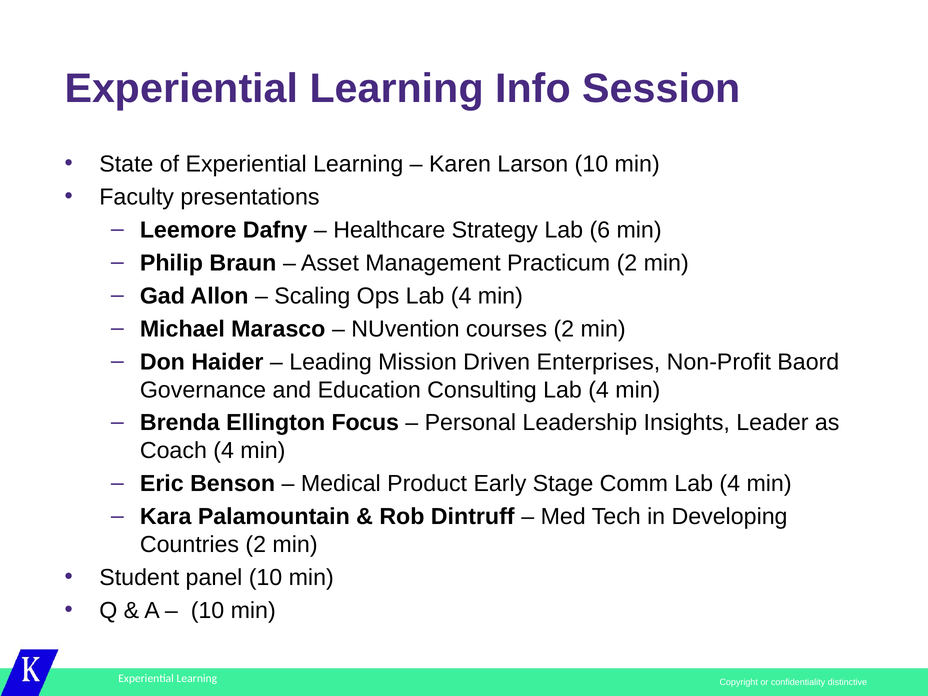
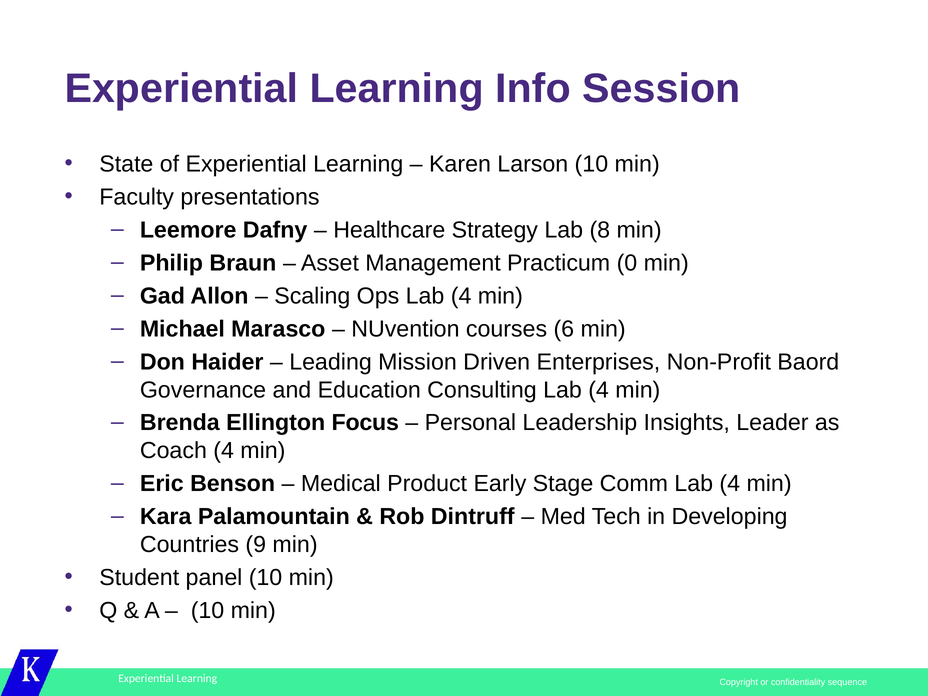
6: 6 -> 8 (600, 230)
Practicum 2: 2 -> 0 (627, 263)
courses 2: 2 -> 6 (564, 329)
Countries 2: 2 -> 9 (256, 545)
distinctive: distinctive -> sequence (847, 682)
